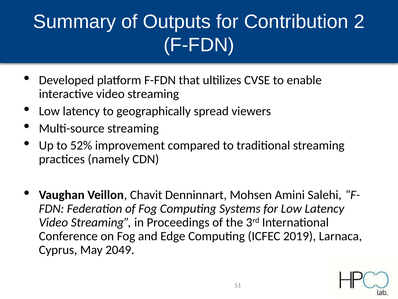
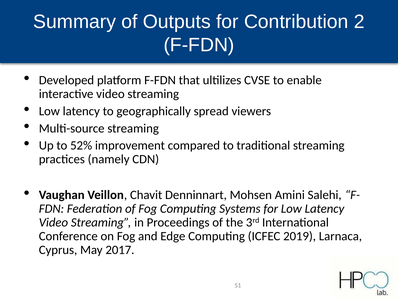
2049: 2049 -> 2017 (120, 250)
